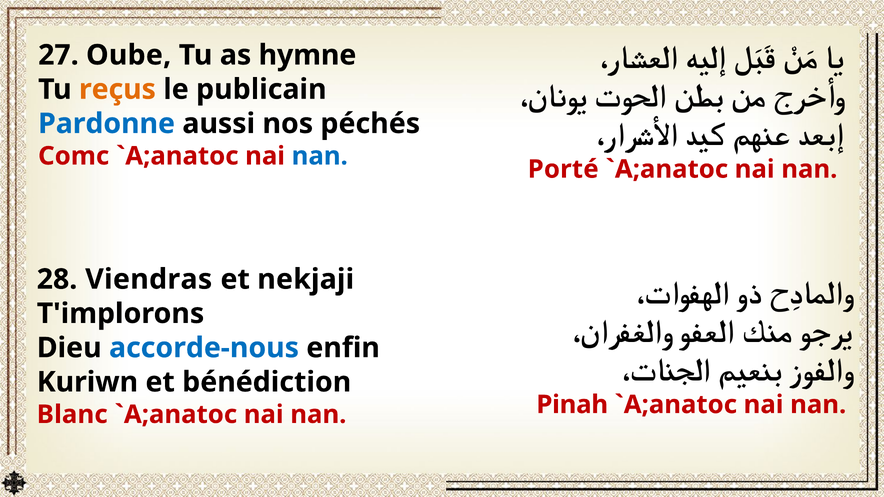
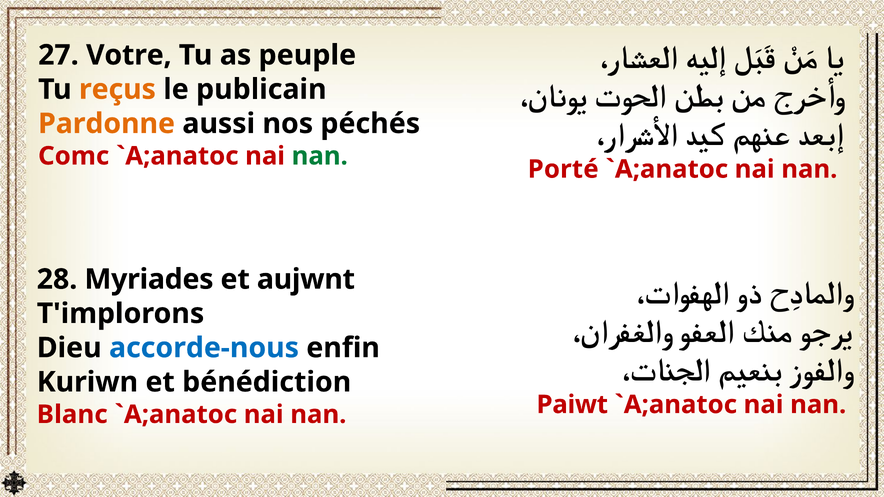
Oube: Oube -> Votre (129, 55)
hymne: hymne -> peuple (307, 55)
Pardonne colour: blue -> orange (107, 124)
nan colour: blue -> green (320, 156)
Viendras: Viendras -> Myriades (149, 279)
nekjaji: nekjaji -> aujwnt (306, 279)
Pinah: Pinah -> Paiwt (572, 405)
